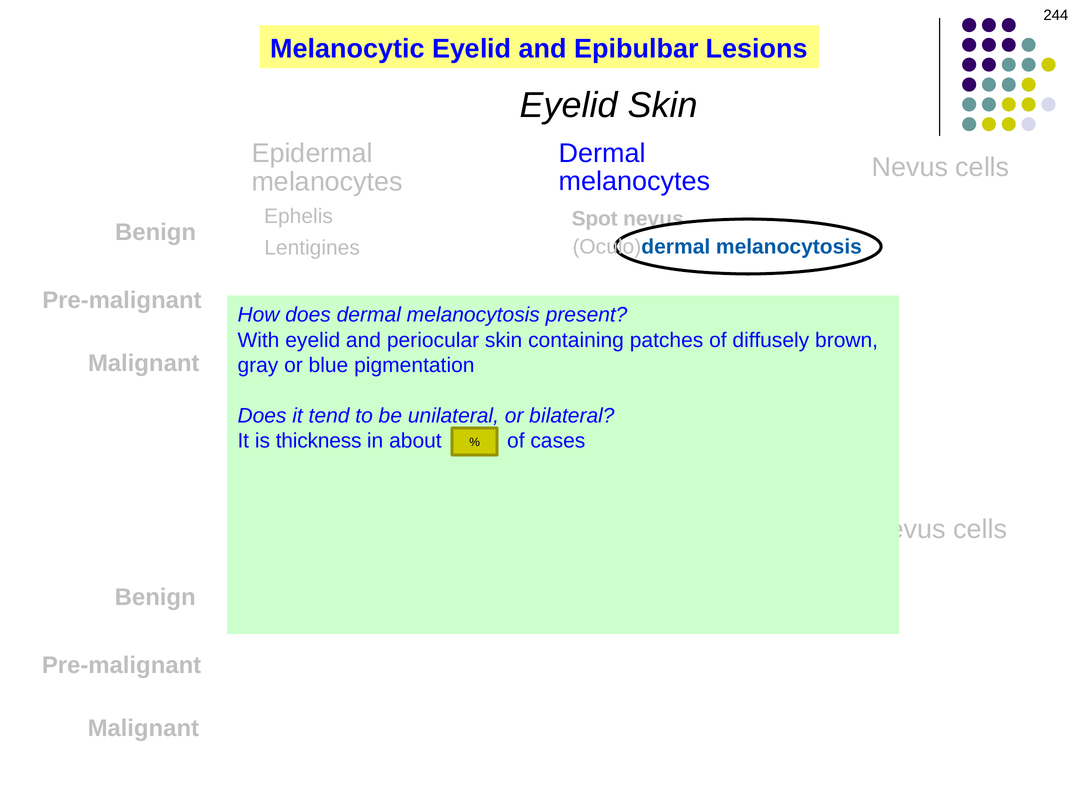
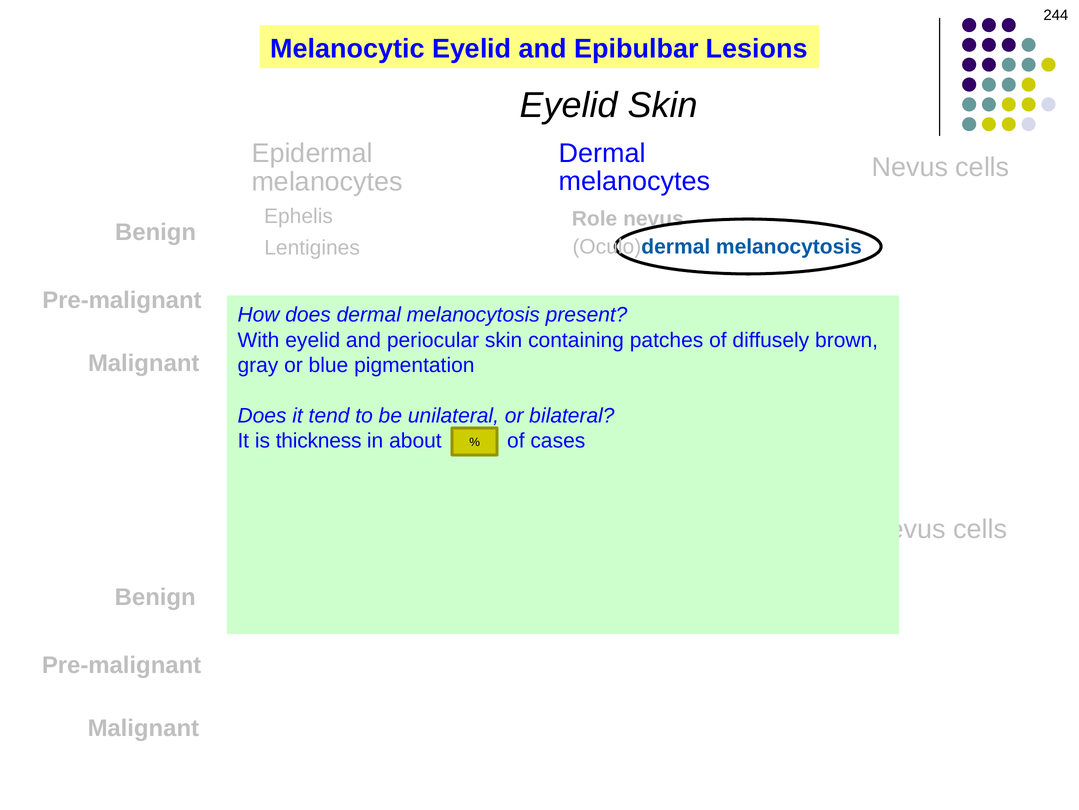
Spot: Spot -> Role (595, 219)
